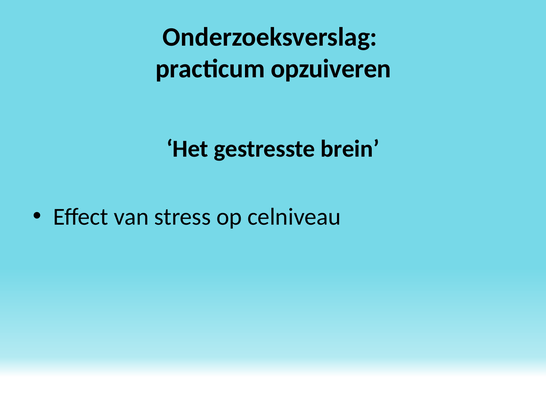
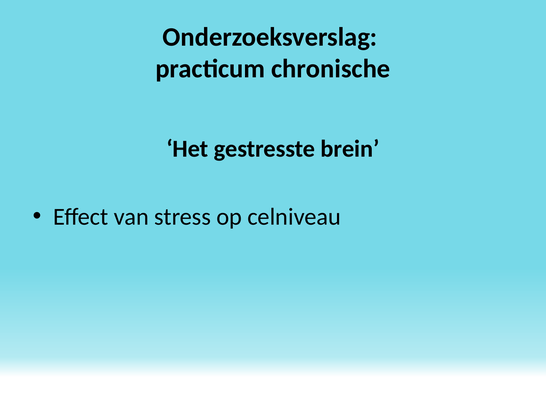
opzuiveren: opzuiveren -> chronische (331, 69)
